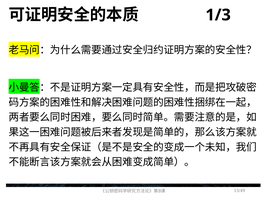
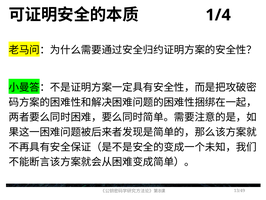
1/3: 1/3 -> 1/4 (218, 15)
